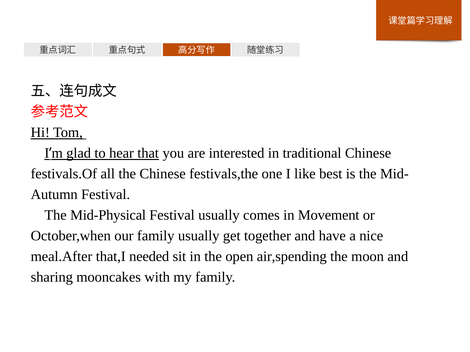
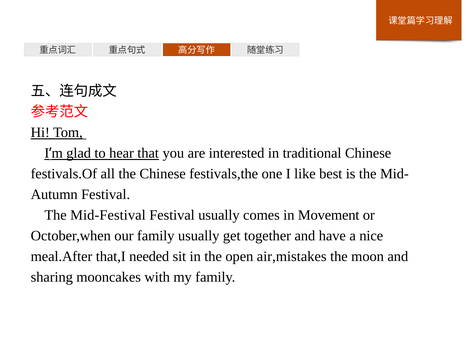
Mid-Physical: Mid-Physical -> Mid-Festival (108, 215)
air,spending: air,spending -> air,mistakes (292, 257)
